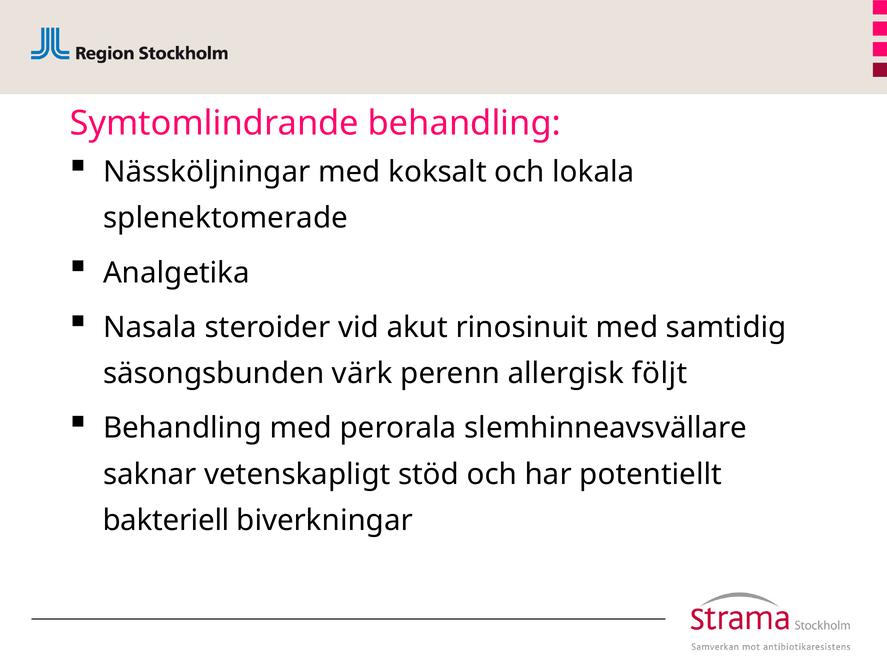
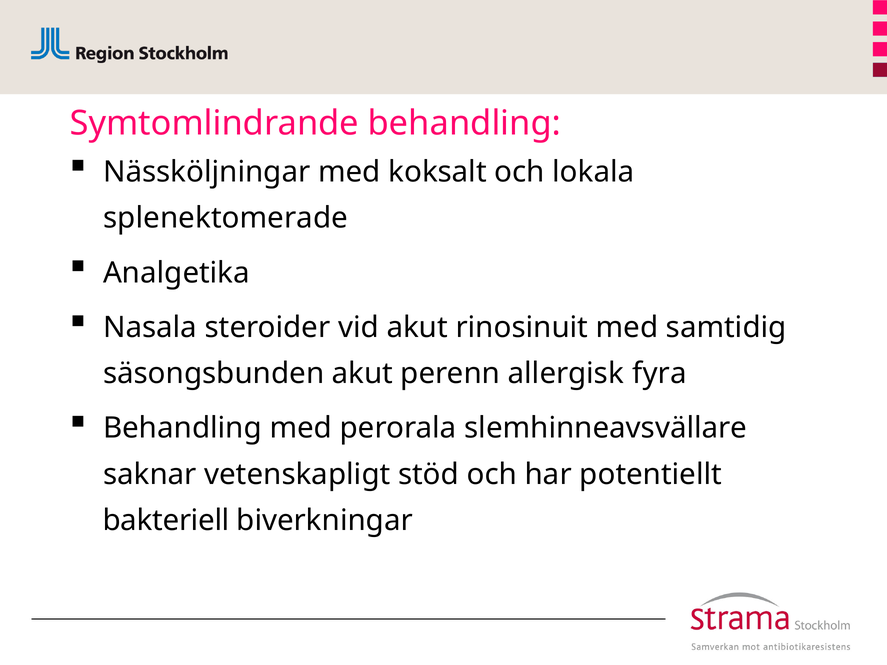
säsongsbunden värk: värk -> akut (362, 374)
följt: följt -> fyra (660, 374)
